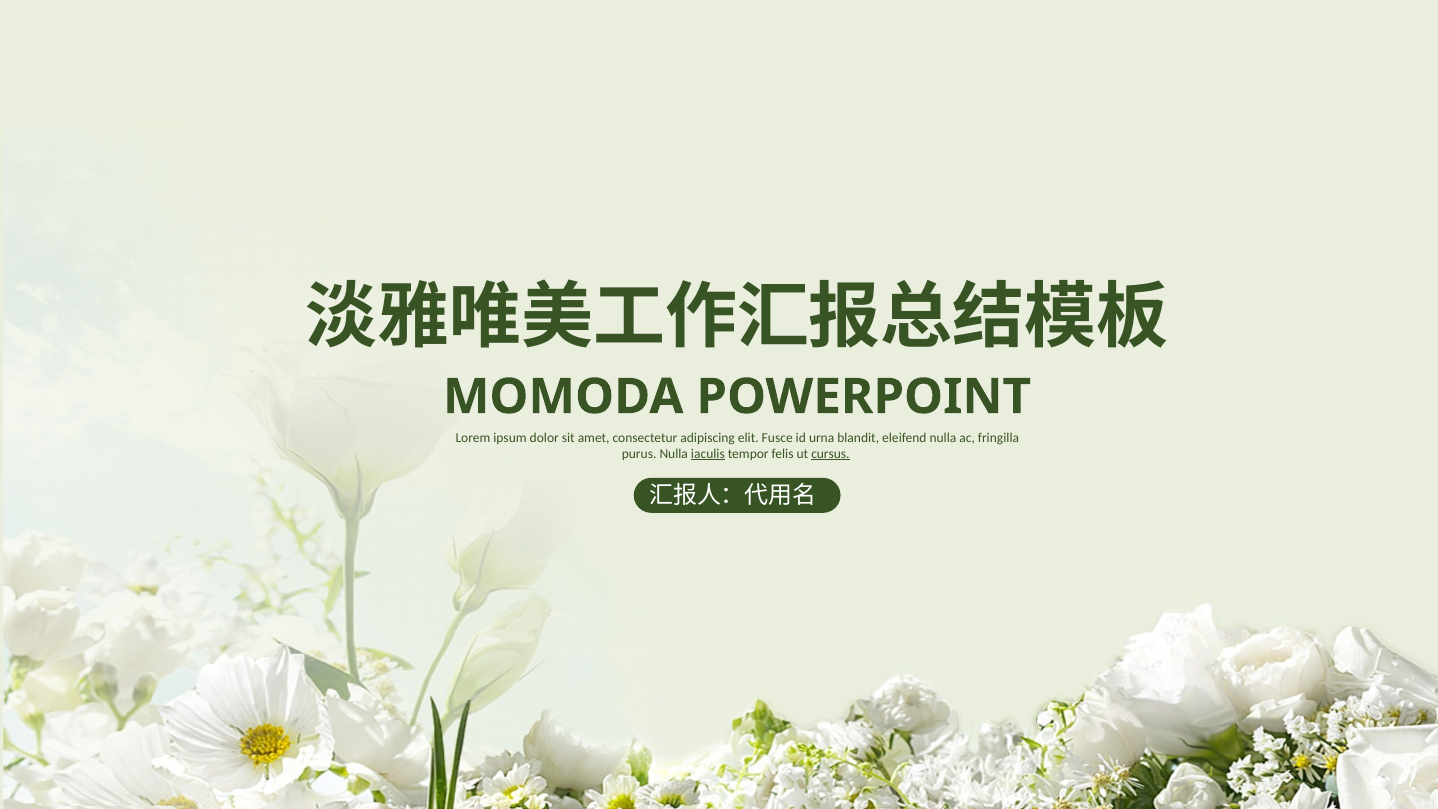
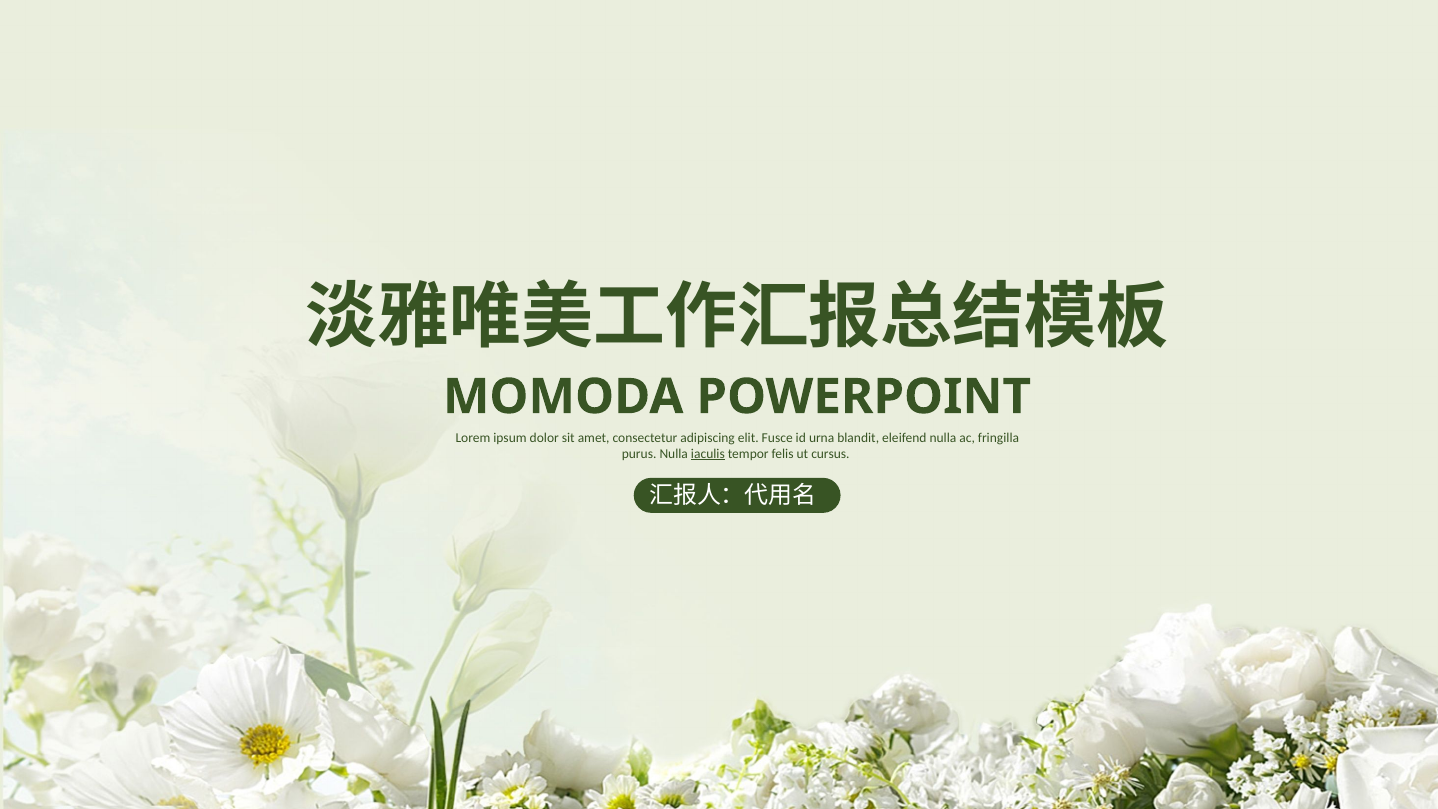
cursus underline: present -> none (830, 454)
